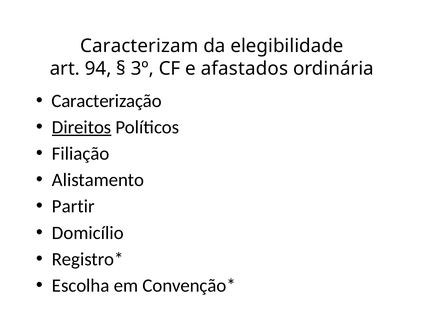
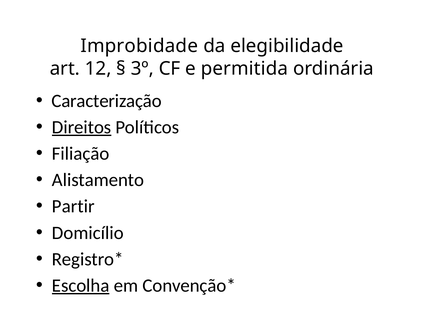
Caracterizam: Caracterizam -> Improbidade (139, 46)
94: 94 -> 12 (98, 69)
afastados: afastados -> permitida (244, 69)
Escolha underline: none -> present (81, 286)
